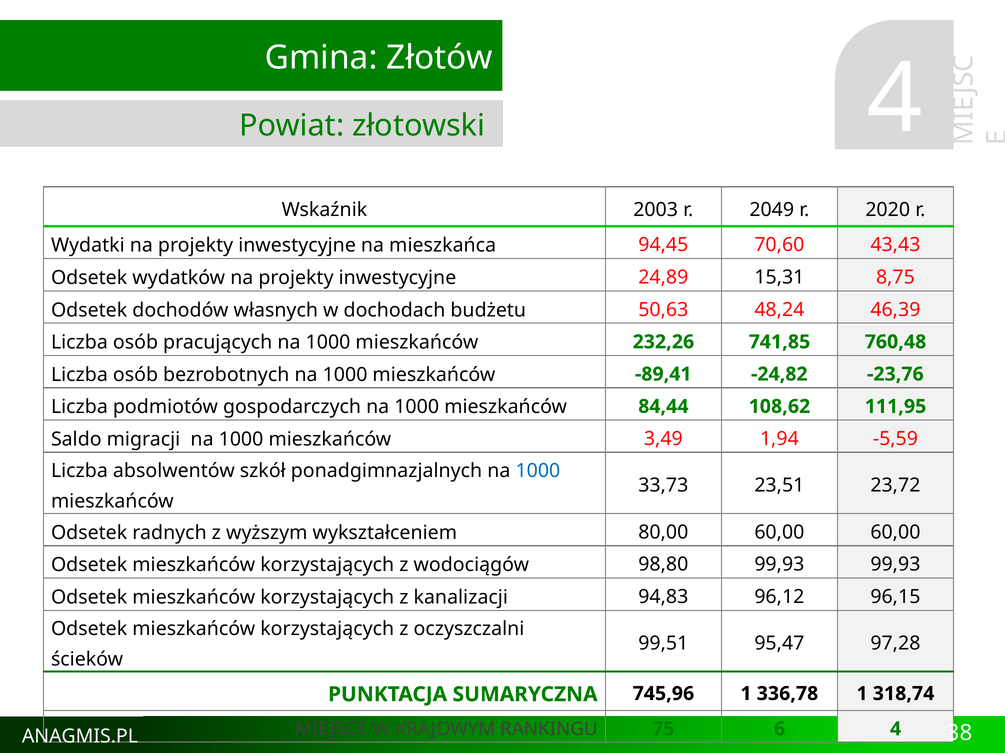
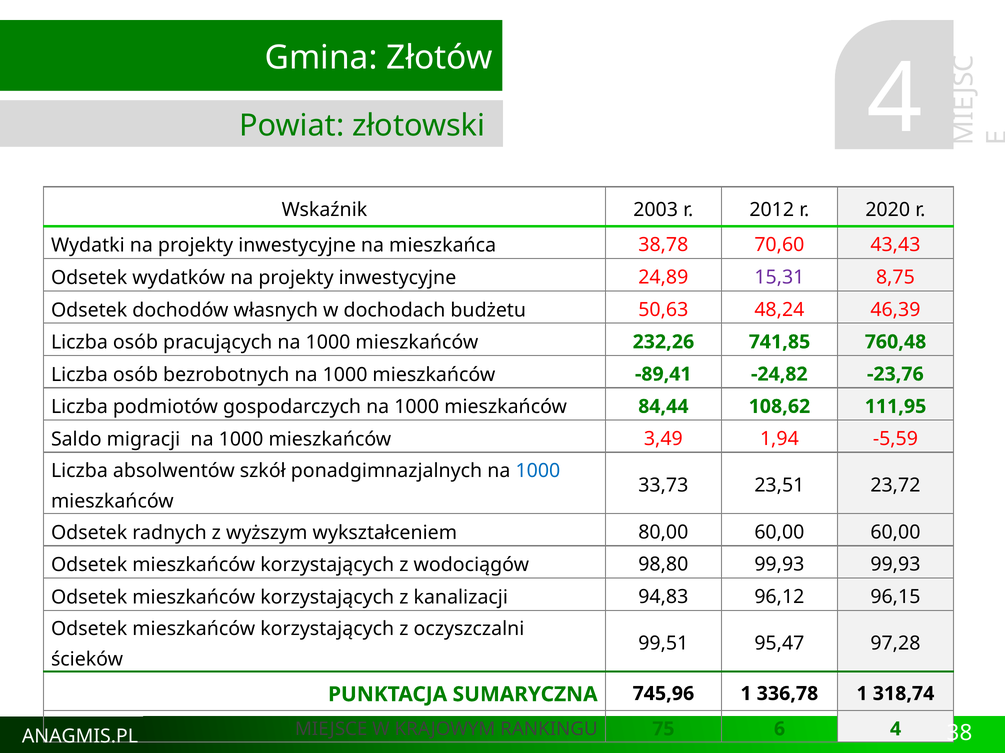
2049: 2049 -> 2012 (772, 210)
94,45: 94,45 -> 38,78 (663, 245)
15,31 colour: black -> purple (779, 278)
